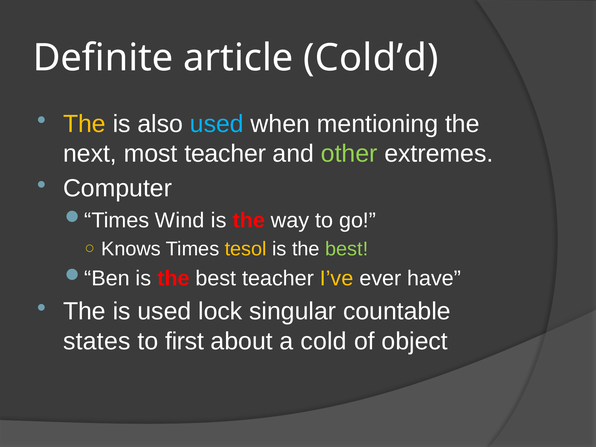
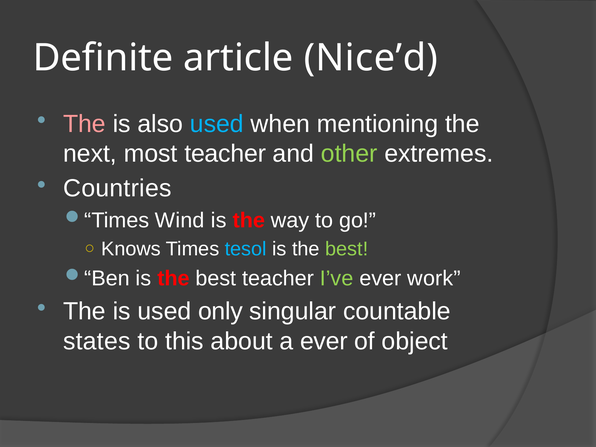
Cold’d: Cold’d -> Nice’d (371, 58)
The colour: yellow -> pink (84, 124)
Computer: Computer -> Countries (117, 188)
tesol colour: yellow -> light blue (246, 249)
I’ve colour: yellow -> light green (337, 278)
have: have -> work (434, 278)
lock: lock -> only (220, 311)
first: first -> this (184, 341)
a cold: cold -> ever (324, 341)
